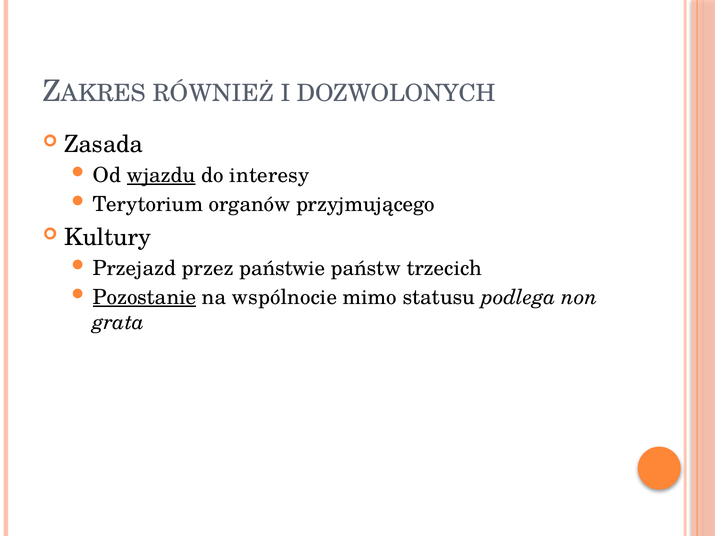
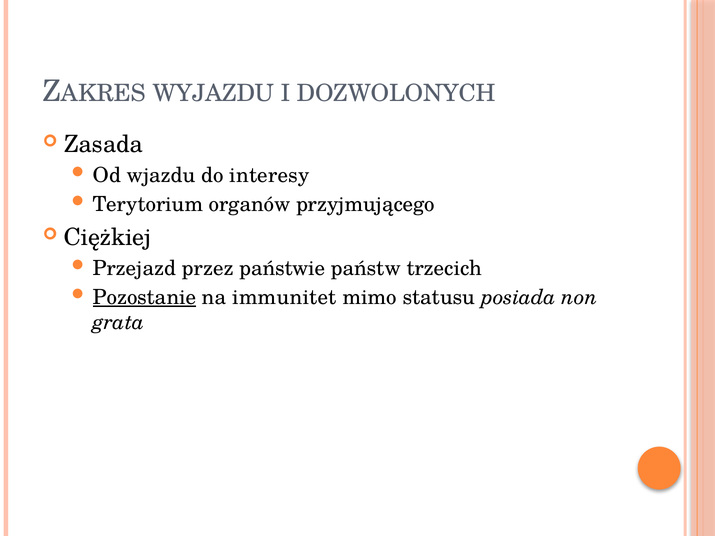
RÓWNIEŻ: RÓWNIEŻ -> WYJAZDU (213, 93)
wjazdu underline: present -> none (161, 175)
Kultury: Kultury -> Ciężkiej (108, 238)
wspólnocie: wspólnocie -> immunitet (284, 298)
podlega: podlega -> posiada (519, 298)
